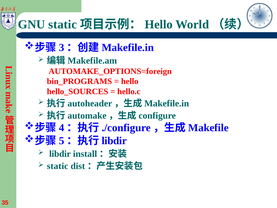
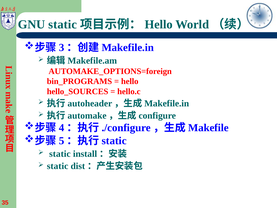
libdir: libdir -> static (114, 141)
libdir: libdir -> static (60, 154)
